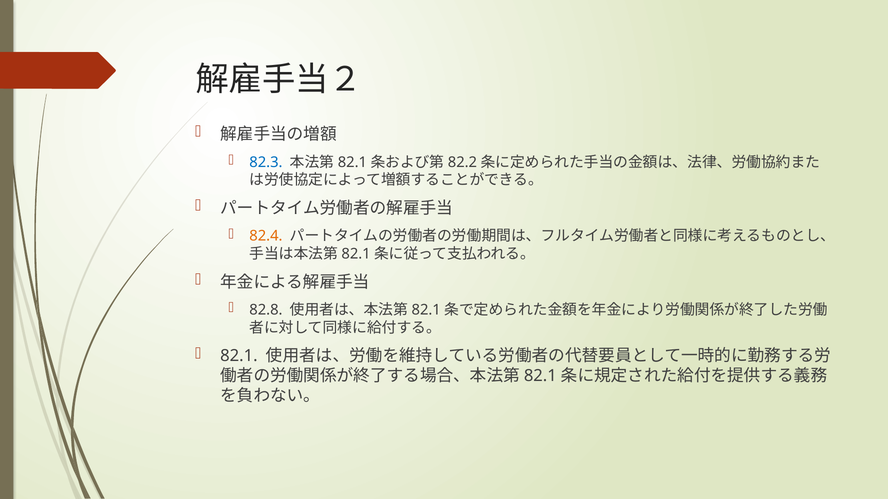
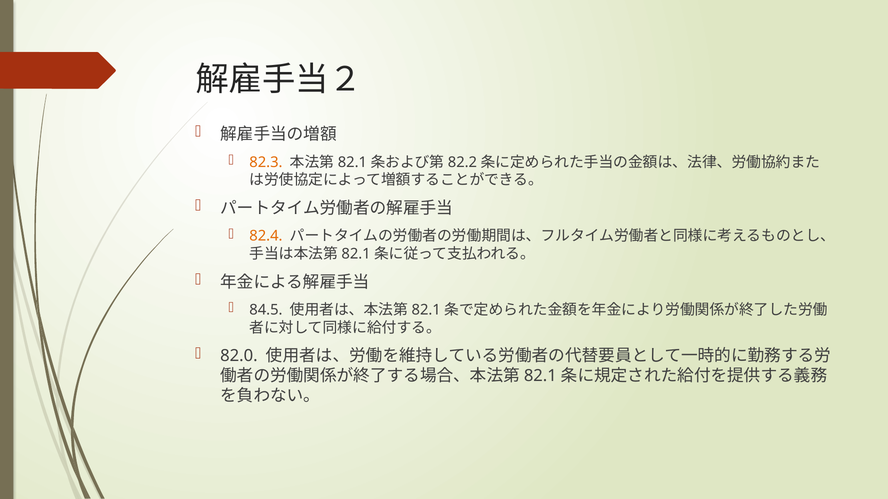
82.3 colour: blue -> orange (266, 162)
82.8: 82.8 -> 84.5 (266, 310)
82.1: 82.1 -> 82.0 (239, 356)
